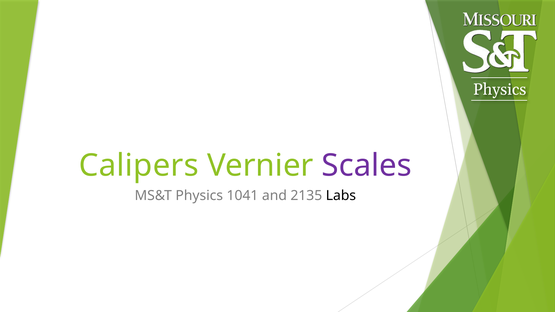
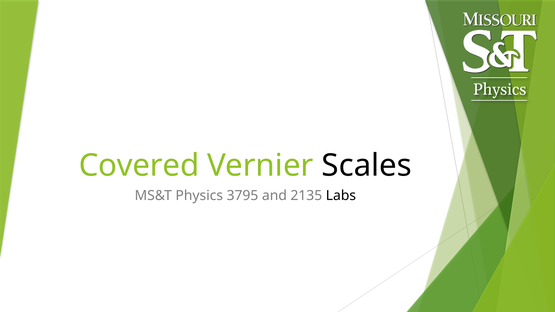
Calipers: Calipers -> Covered (139, 166)
Scales colour: purple -> black (367, 166)
1041: 1041 -> 3795 (242, 196)
